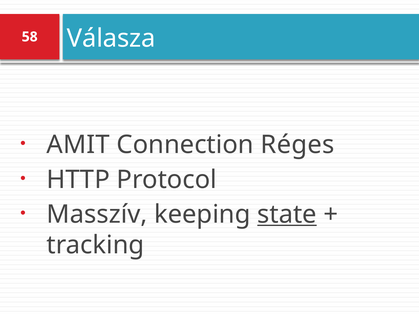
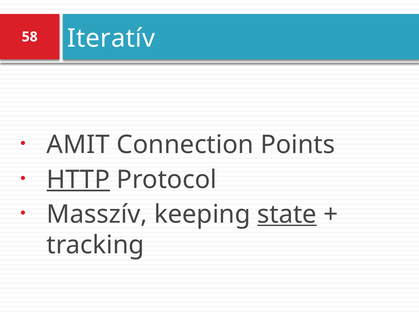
Válasza: Válasza -> Iteratív (111, 38)
Réges: Réges -> Points (298, 145)
HTTP underline: none -> present (78, 180)
